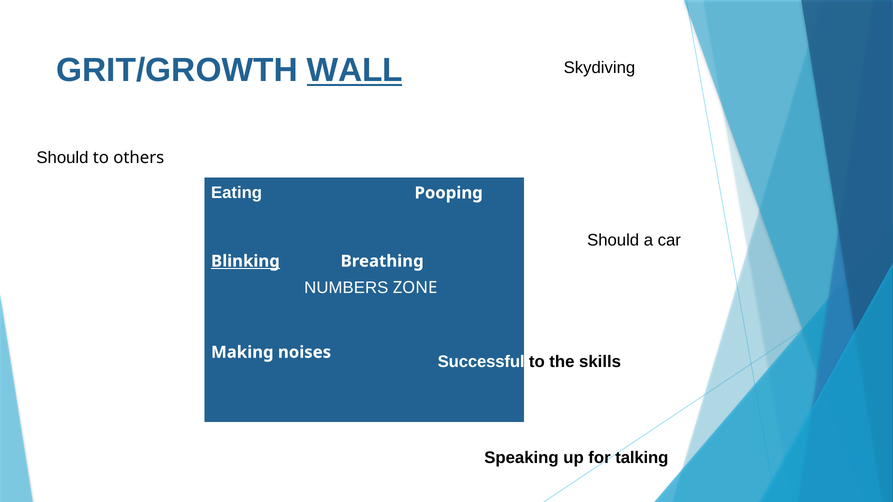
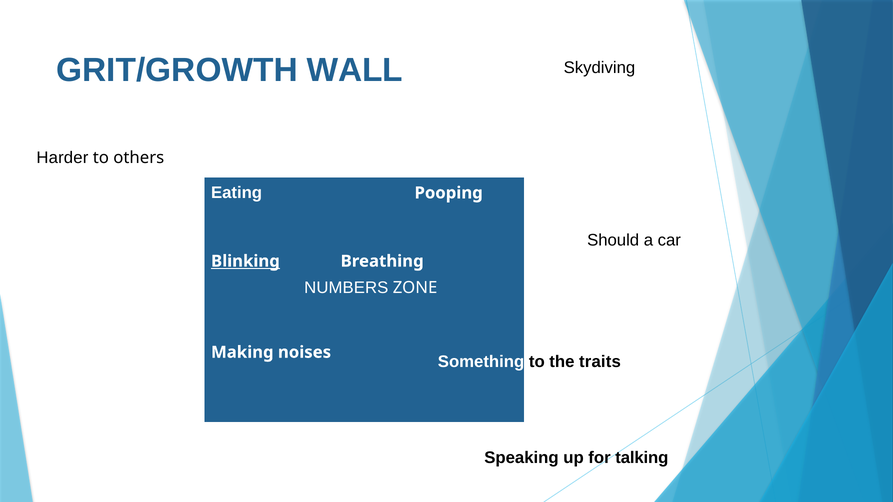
WALL underline: present -> none (355, 70)
Should: Should -> Harder (62, 158)
Successful: Successful -> Something (481, 362)
skills: skills -> traits (600, 362)
